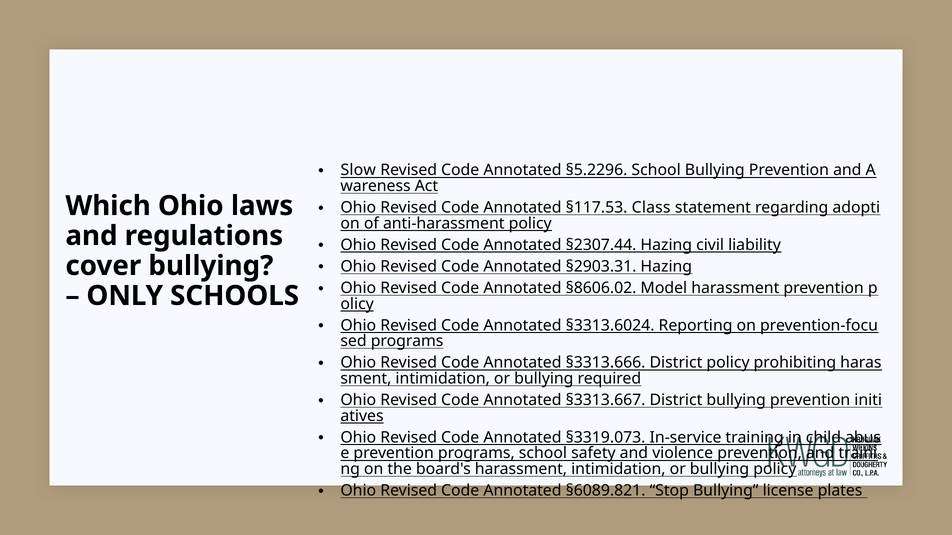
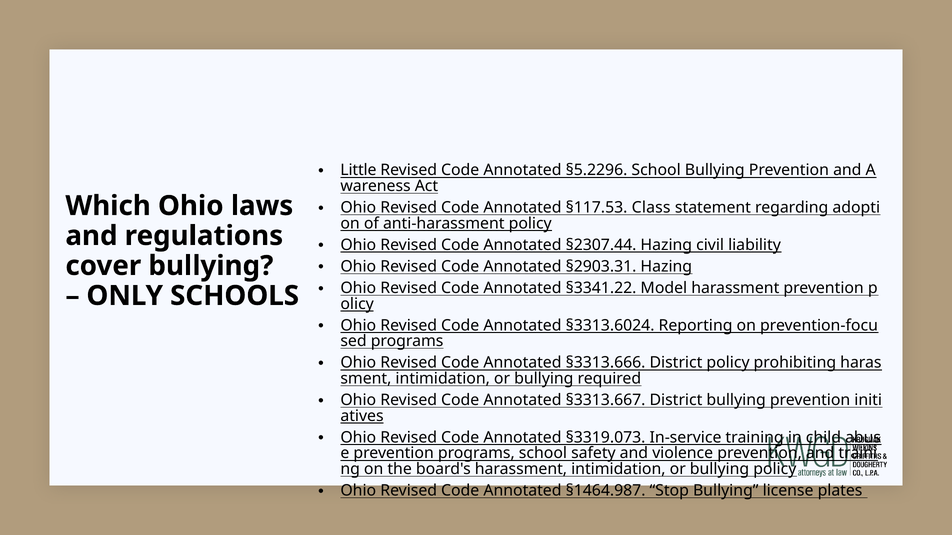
Slow: Slow -> Little (358, 170)
§8606.02: §8606.02 -> §3341.22 (601, 288)
§6089.821: §6089.821 -> §1464.987 (606, 491)
